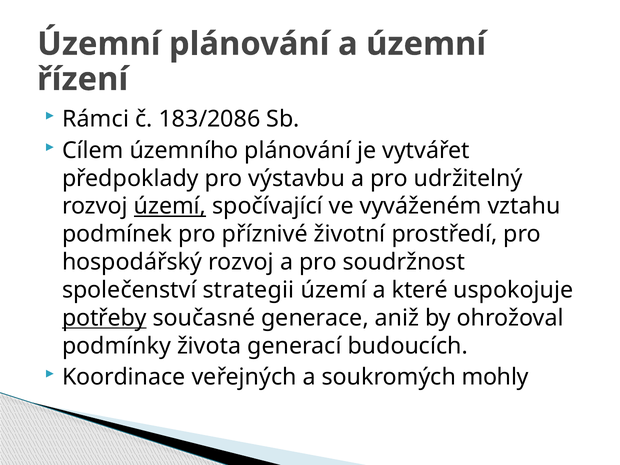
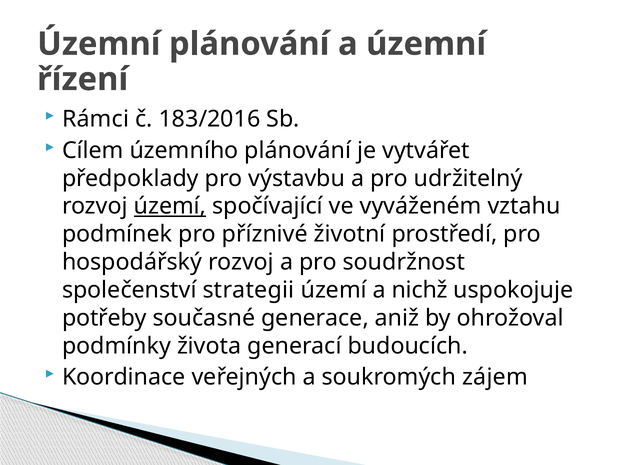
183/2086: 183/2086 -> 183/2016 (209, 119)
které: které -> nichž (420, 290)
potřeby underline: present -> none (104, 318)
mohly: mohly -> zájem (495, 377)
